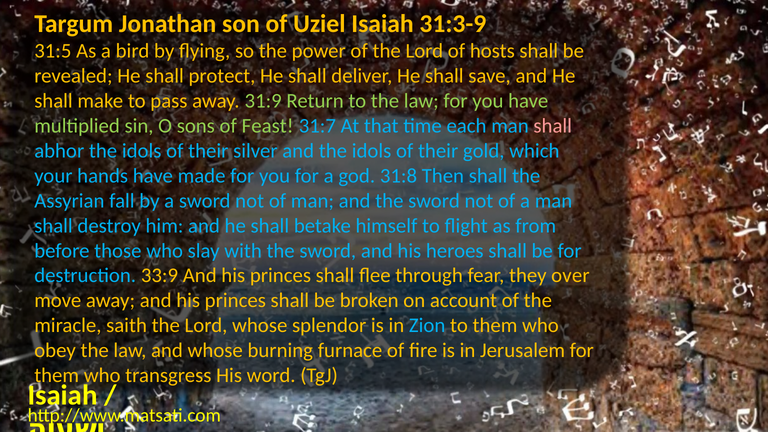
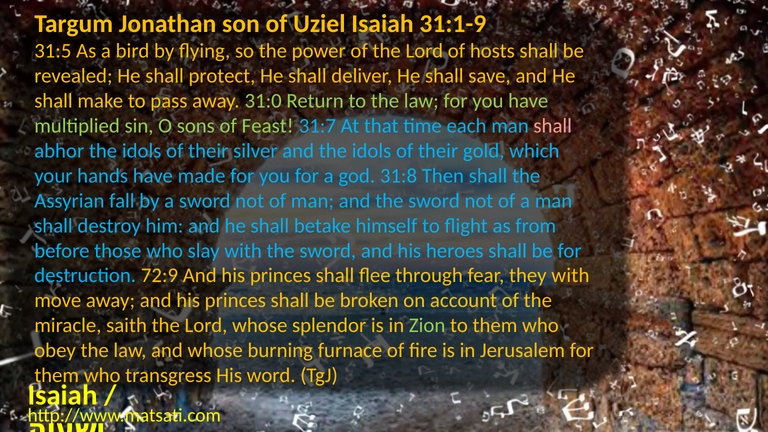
31:3-9: 31:3-9 -> 31:1-9 (453, 24)
31:9: 31:9 -> 31:0 (263, 101)
33:9: 33:9 -> 72:9 (159, 276)
they over: over -> with (570, 276)
Zion colour: light blue -> light green (427, 325)
